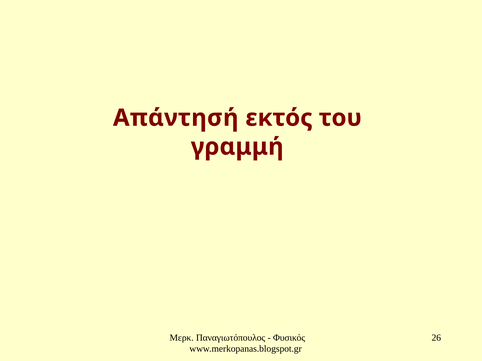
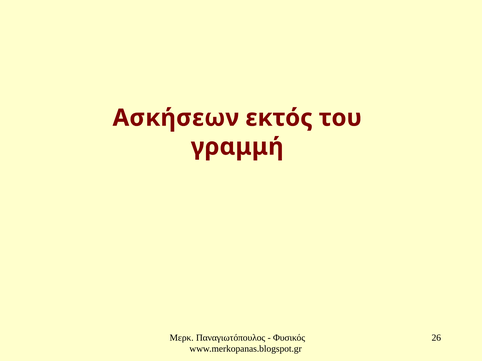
Απάντησή: Απάντησή -> Ασκήσεων (176, 118)
